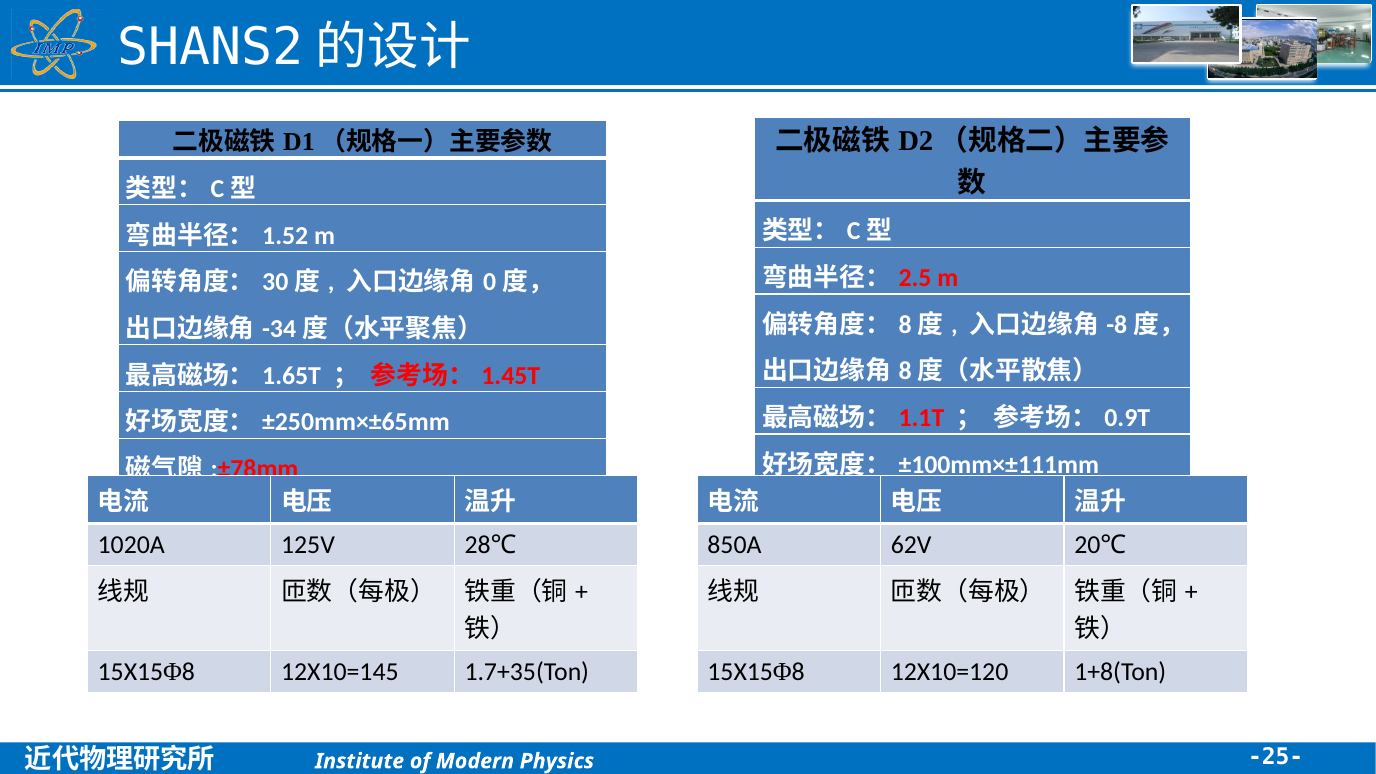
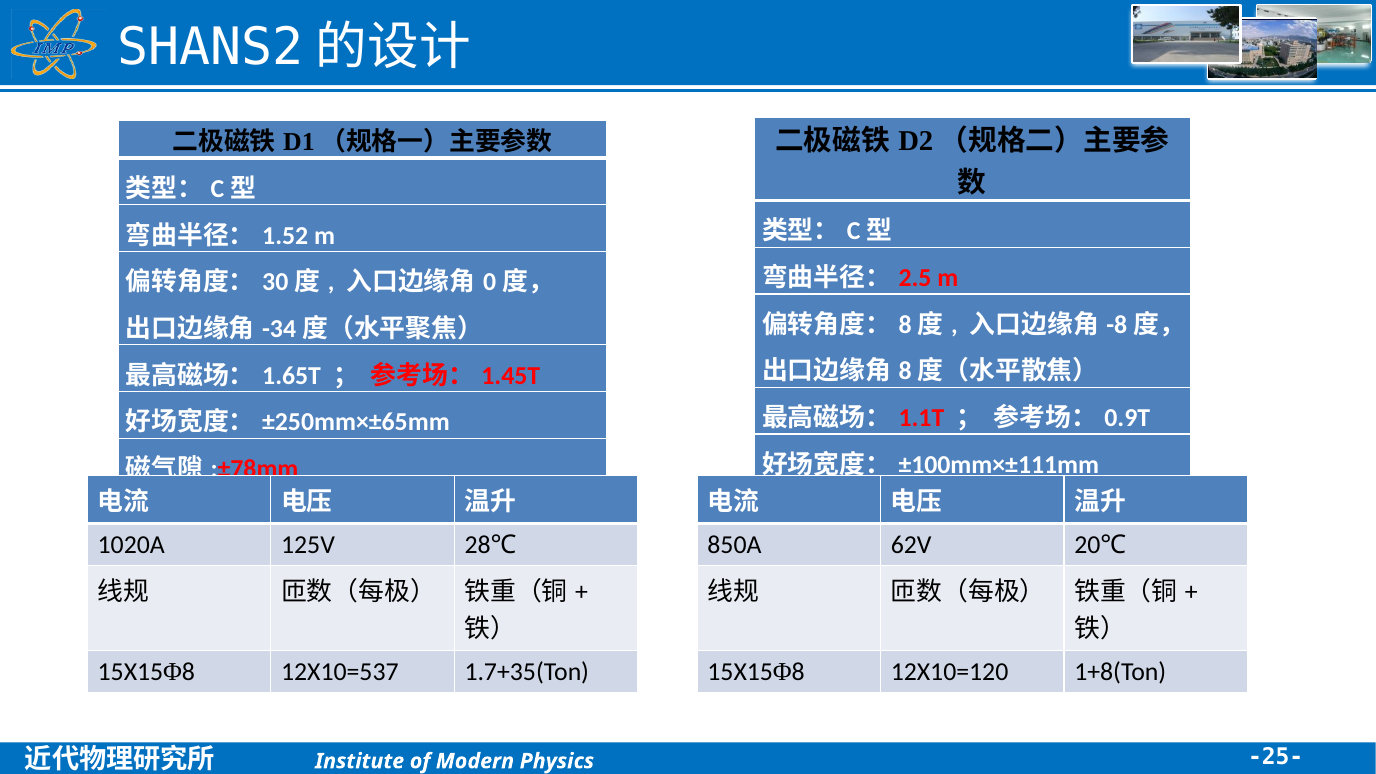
12X10=145: 12X10=145 -> 12X10=537 (340, 672)
